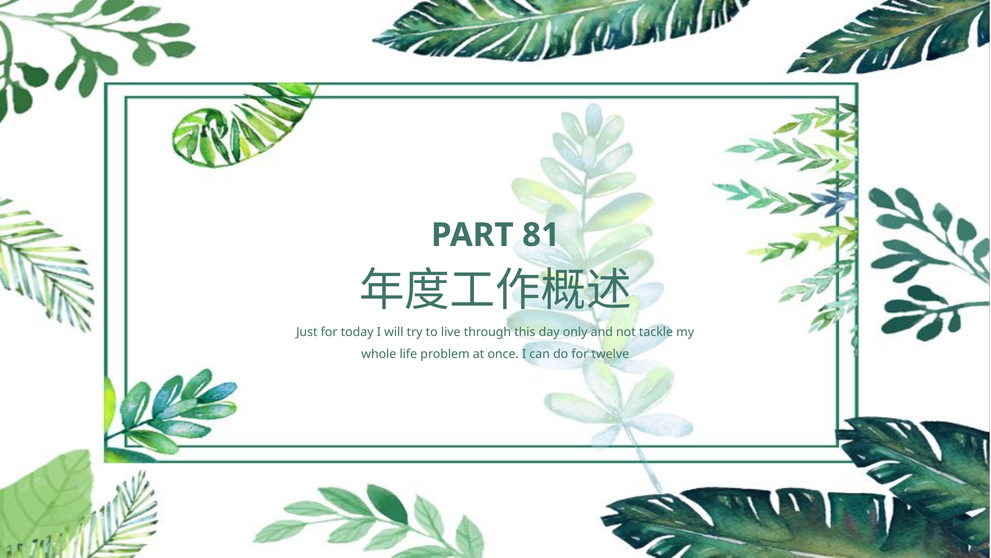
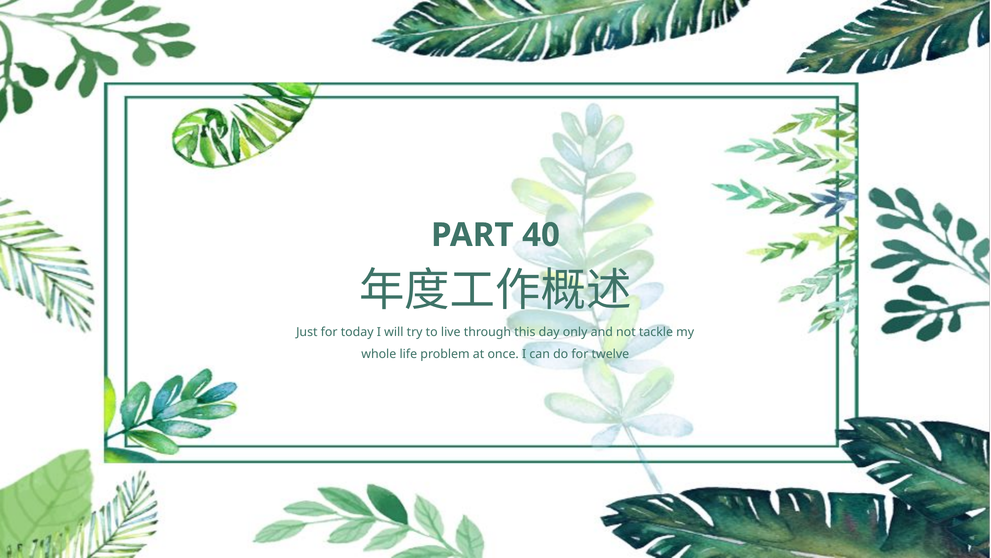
81: 81 -> 40 (541, 235)
